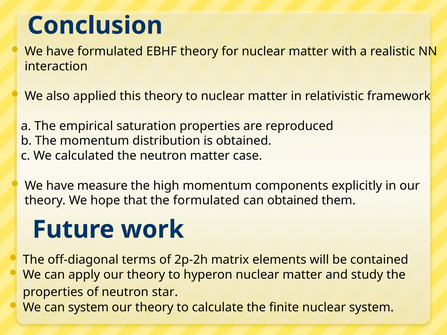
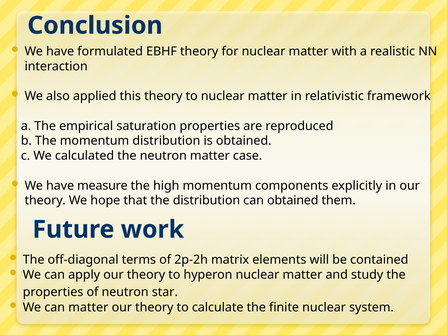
the formulated: formulated -> distribution (206, 201)
can system: system -> matter (88, 308)
